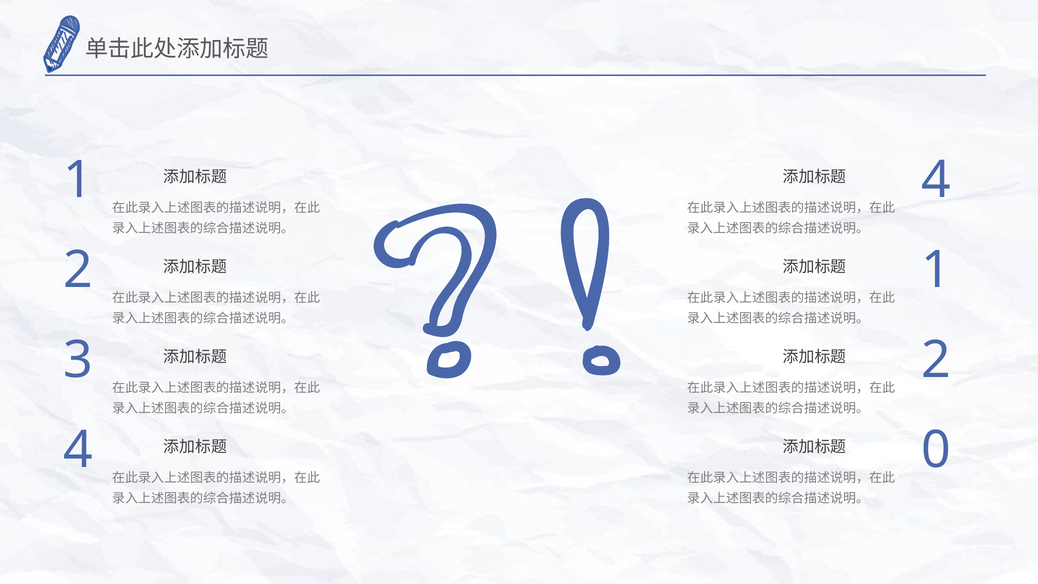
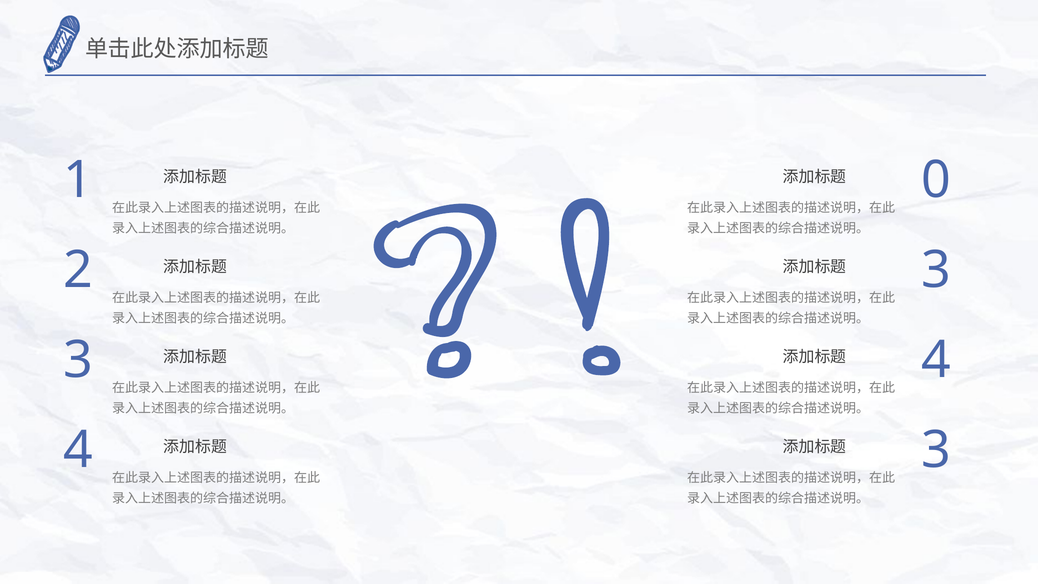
4: 4 -> 0 (936, 180)
1: 1 -> 3 (936, 270)
2: 2 -> 4 (936, 360)
0: 0 -> 3 (936, 450)
